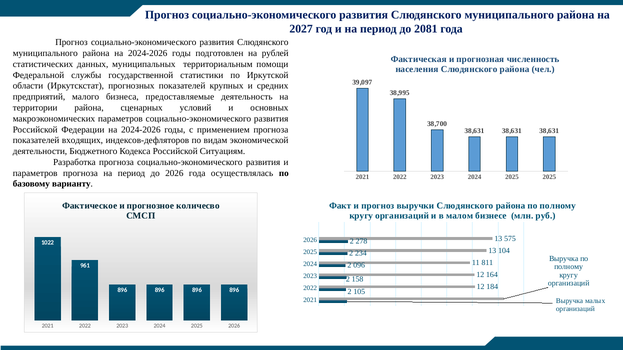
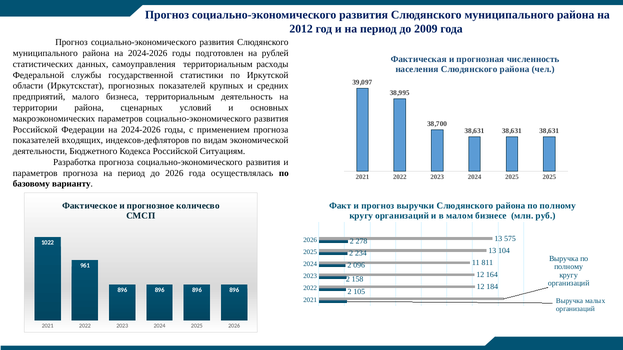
2027: 2027 -> 2012 (301, 29)
2081: 2081 -> 2009 (426, 29)
муниципальных: муниципальных -> самоуправления (144, 64)
помощи: помощи -> расходы (272, 64)
бизнеса предоставляемые: предоставляемые -> территориальным (180, 97)
